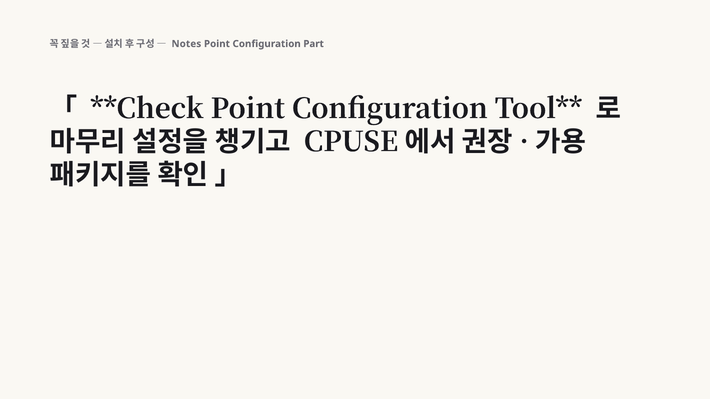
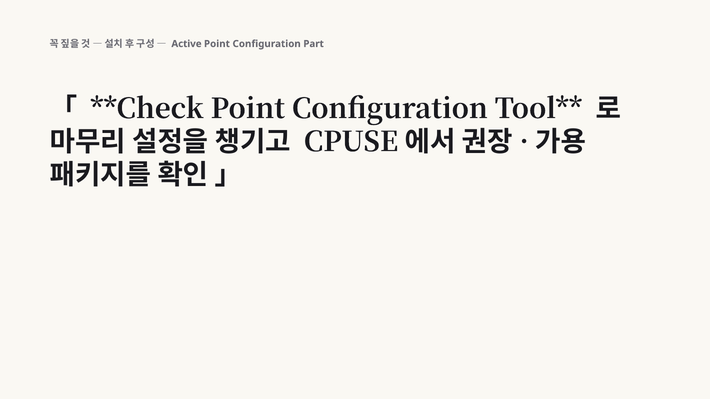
Notes: Notes -> Active (186, 44)
